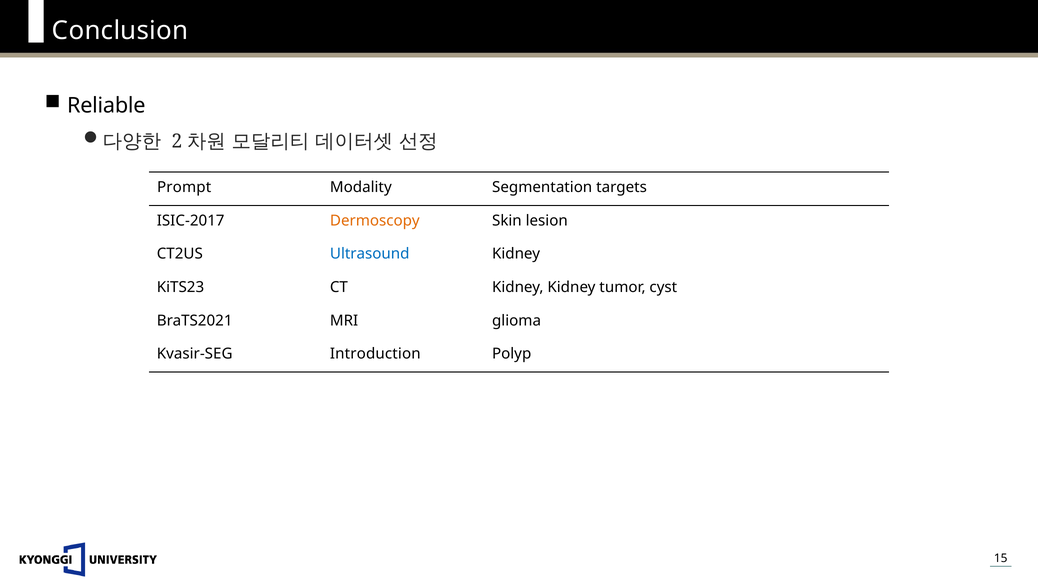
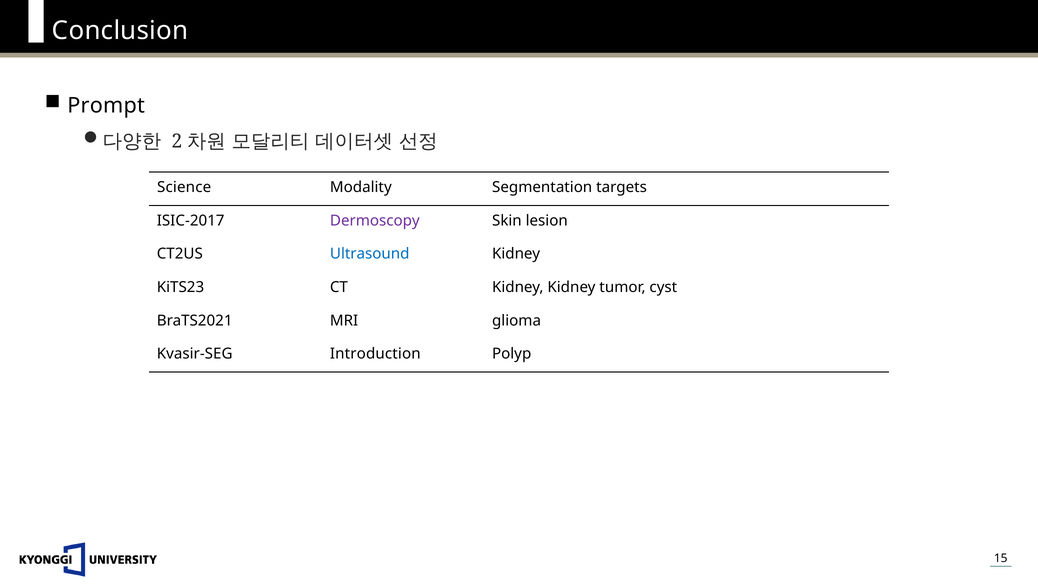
Reliable: Reliable -> Prompt (106, 106)
Prompt: Prompt -> Science (184, 187)
Dermoscopy colour: orange -> purple (375, 220)
